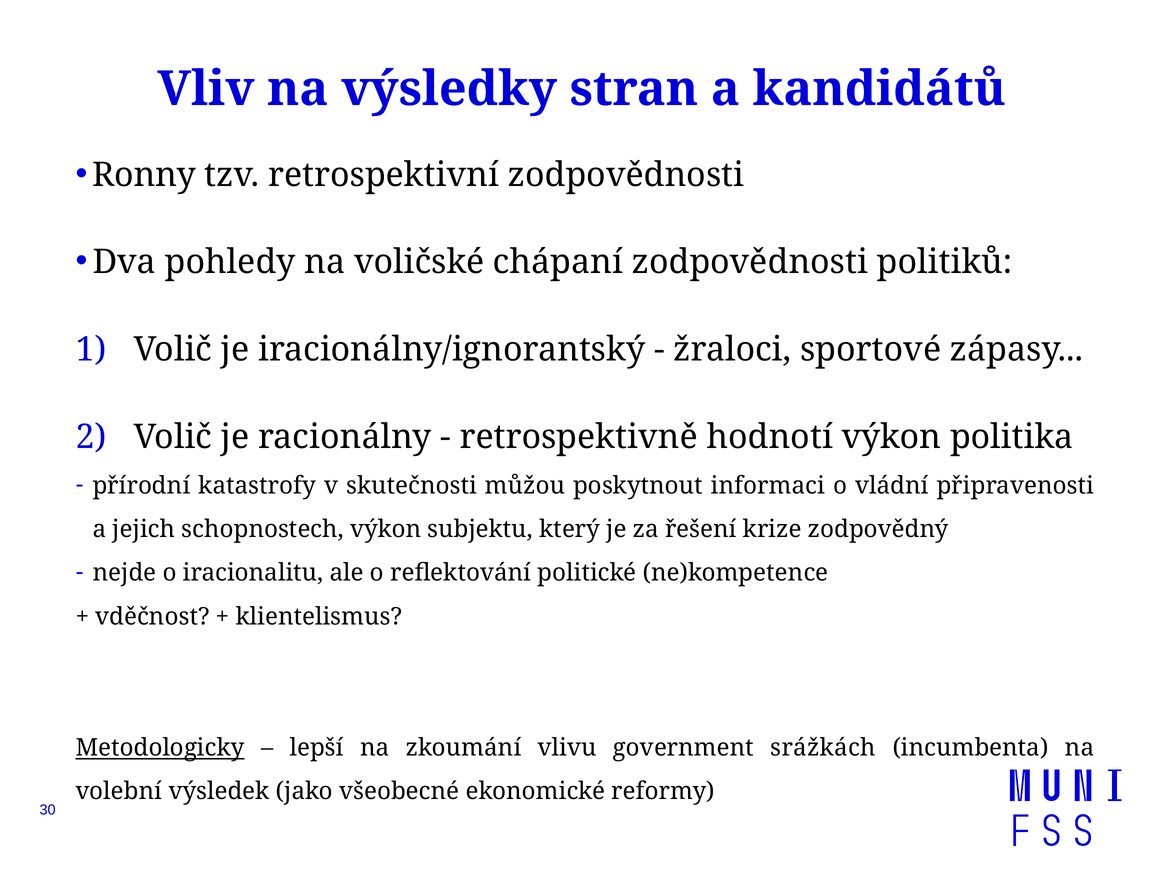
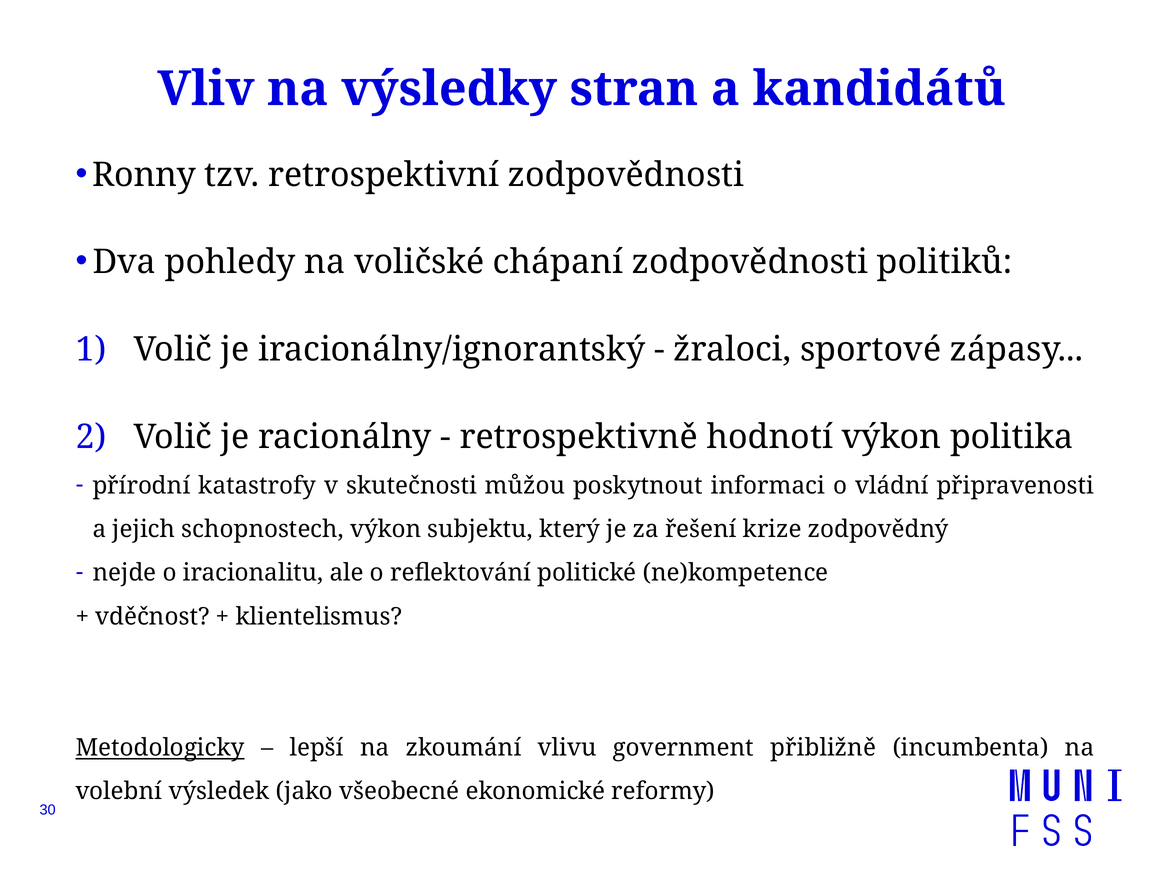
srážkách: srážkách -> přibližně (823, 748)
